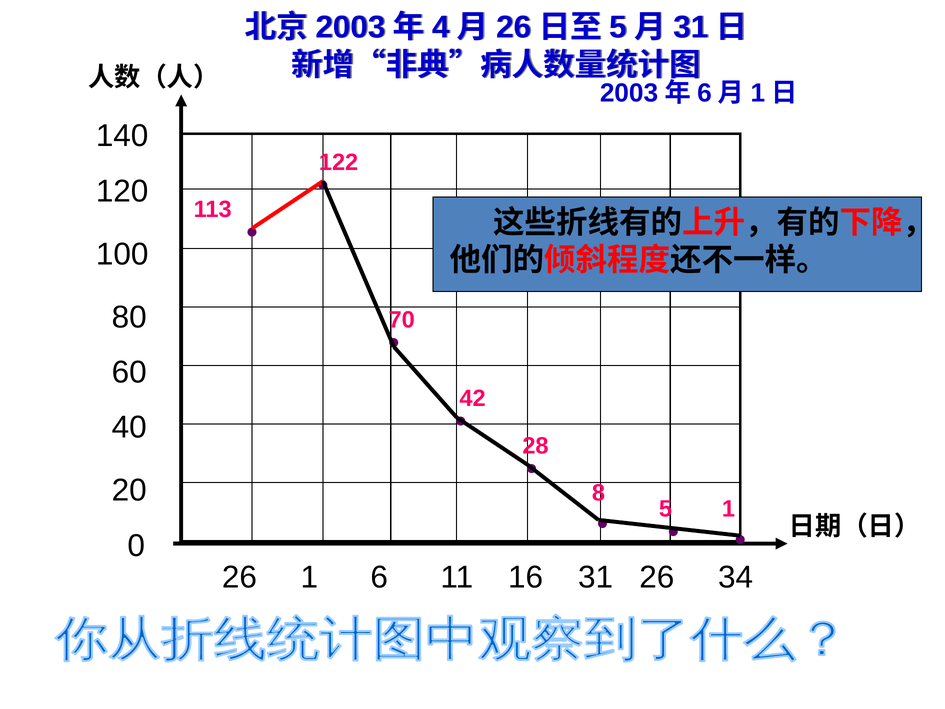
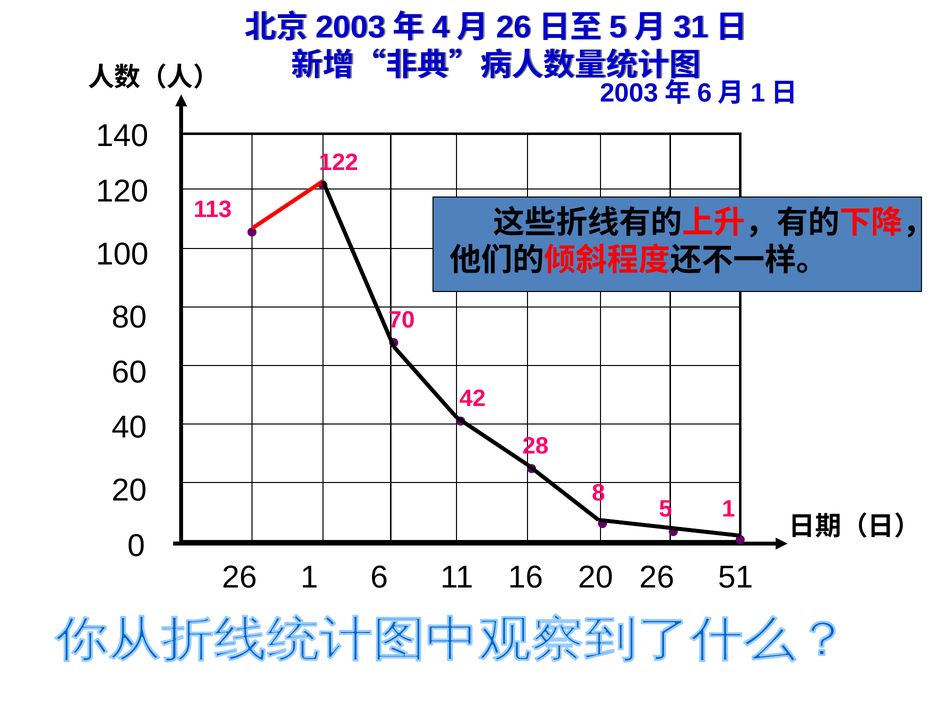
16 31: 31 -> 20 (596, 577)
34: 34 -> 51 (736, 577)
